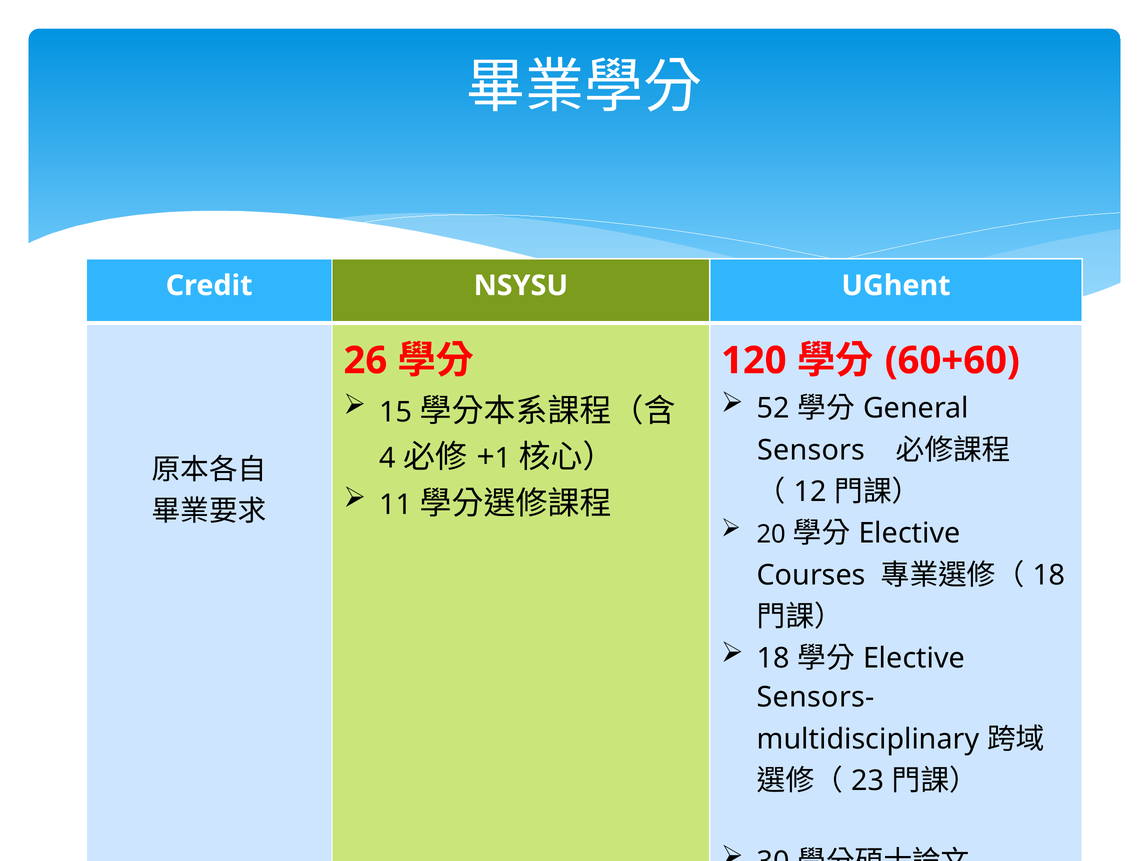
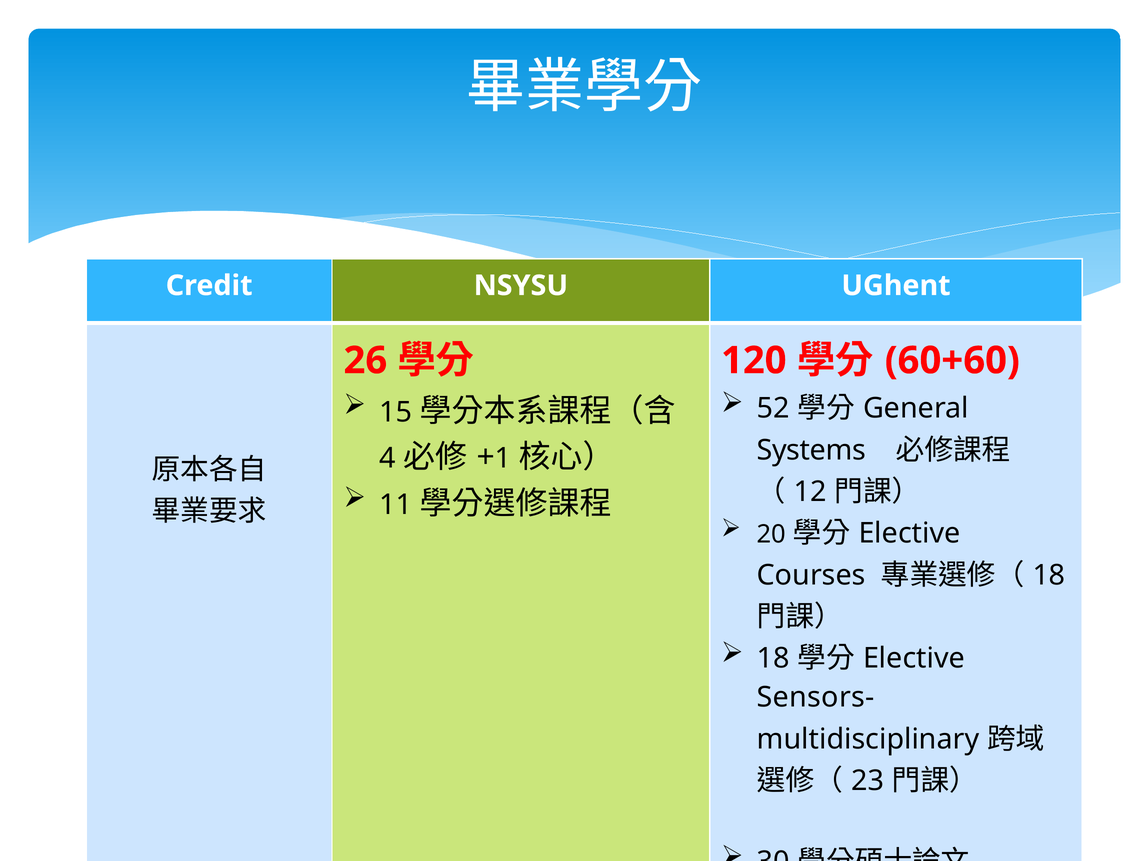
Sensors: Sensors -> Systems (811, 450)
